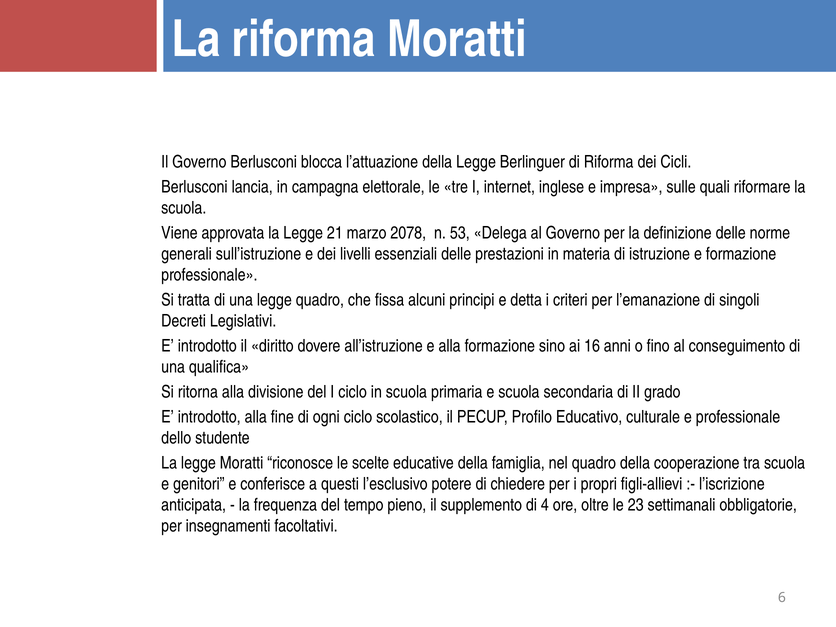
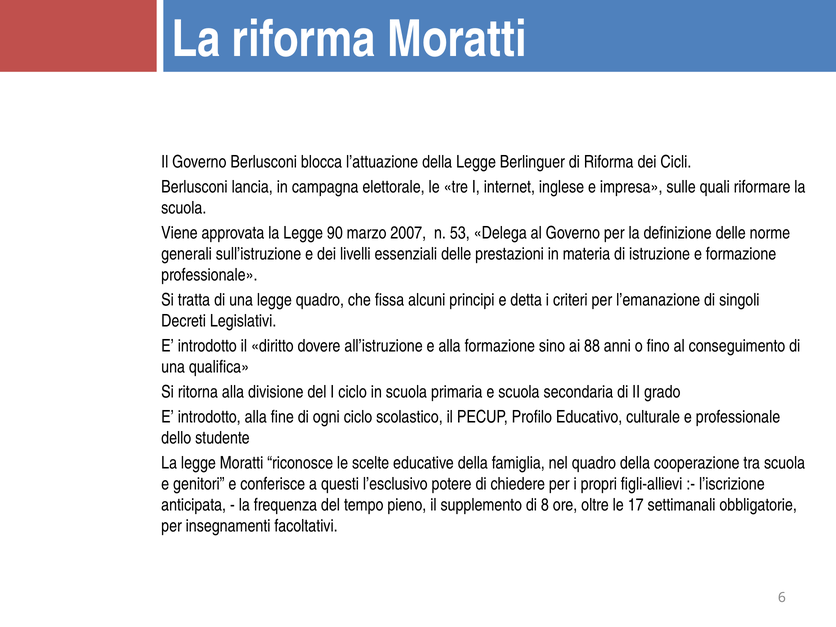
21: 21 -> 90 (335, 233)
2078: 2078 -> 2007 (408, 233)
16: 16 -> 88 (592, 346)
4: 4 -> 8 (545, 505)
23: 23 -> 17 (636, 505)
